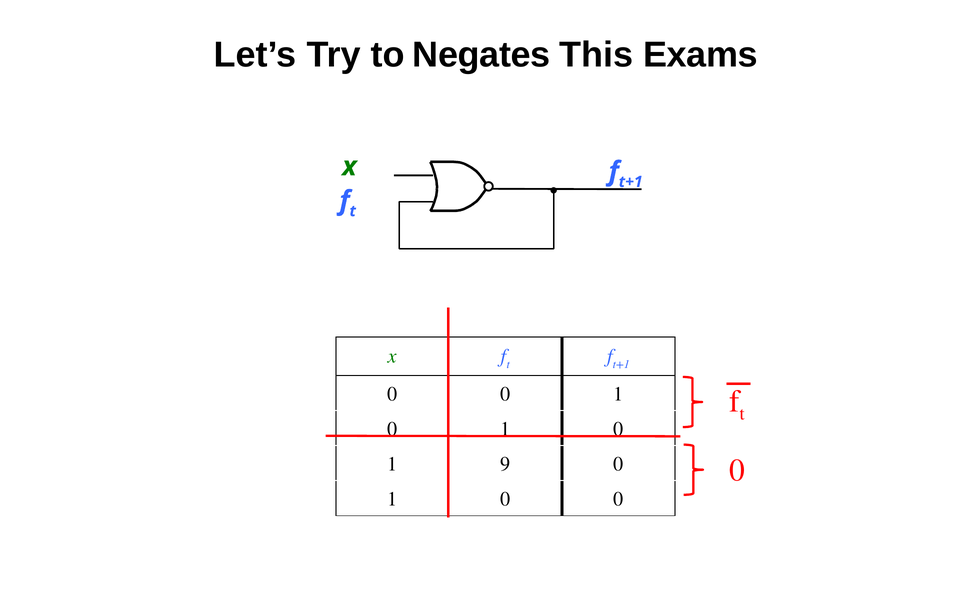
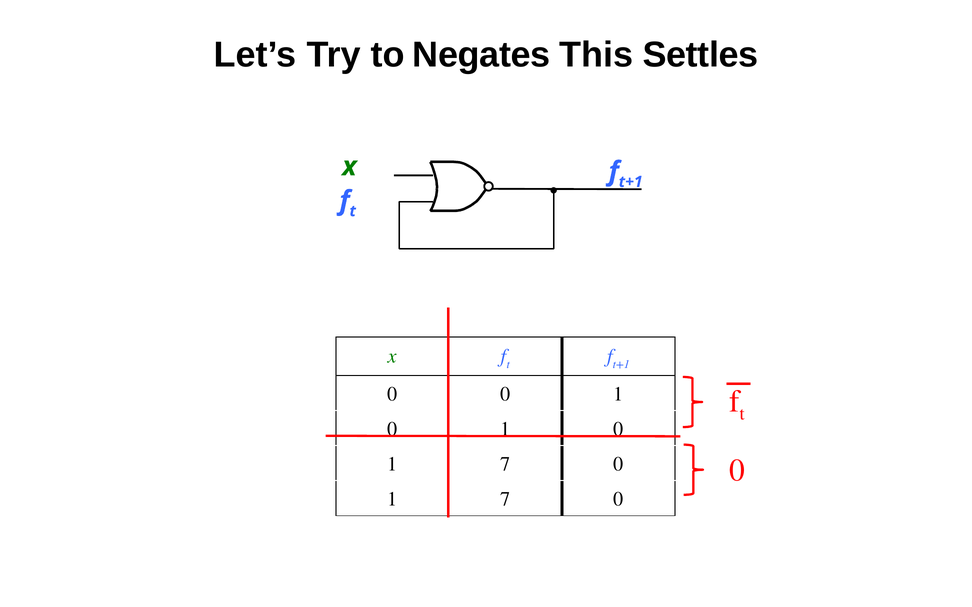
Exams: Exams -> Settles (700, 55)
9: 9 -> 7 (505, 465)
0: 0 -> 7 (505, 500)
